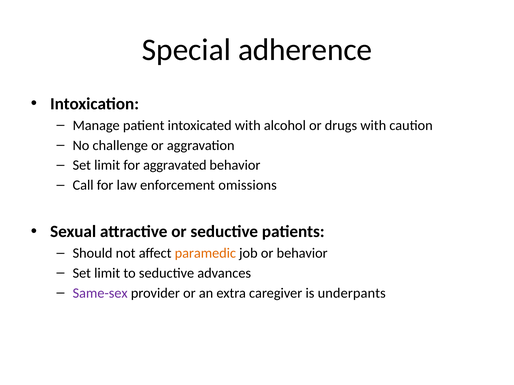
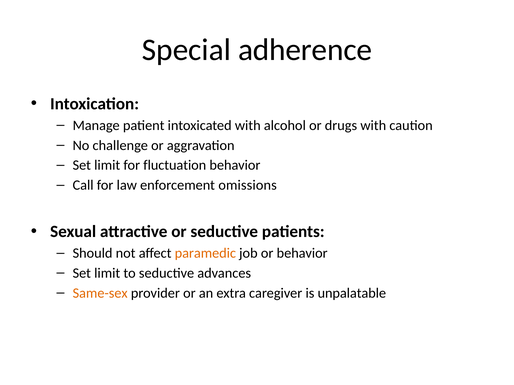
aggravated: aggravated -> fluctuation (175, 165)
Same-sex colour: purple -> orange (100, 293)
underpants: underpants -> unpalatable (352, 293)
